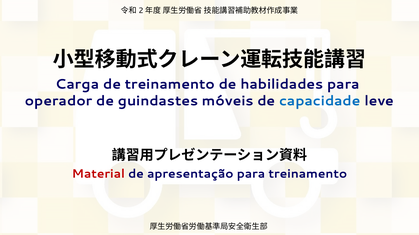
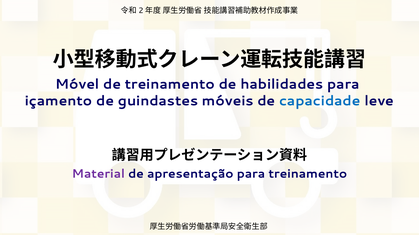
Carga: Carga -> Móvel (77, 84)
operador: operador -> içamento (59, 101)
Material colour: red -> purple (98, 174)
